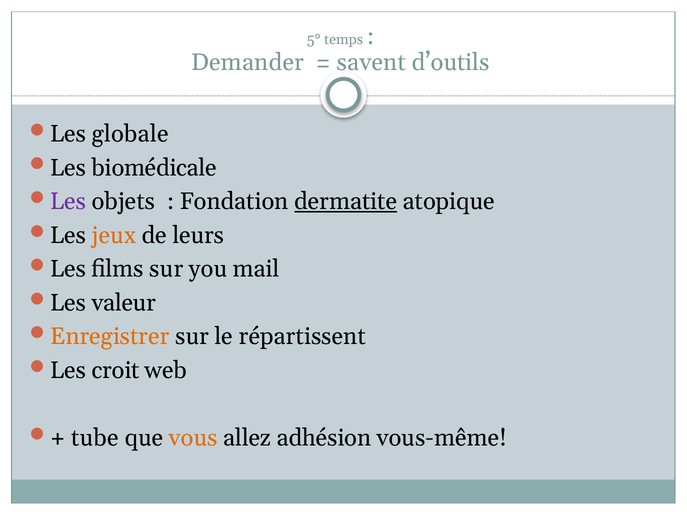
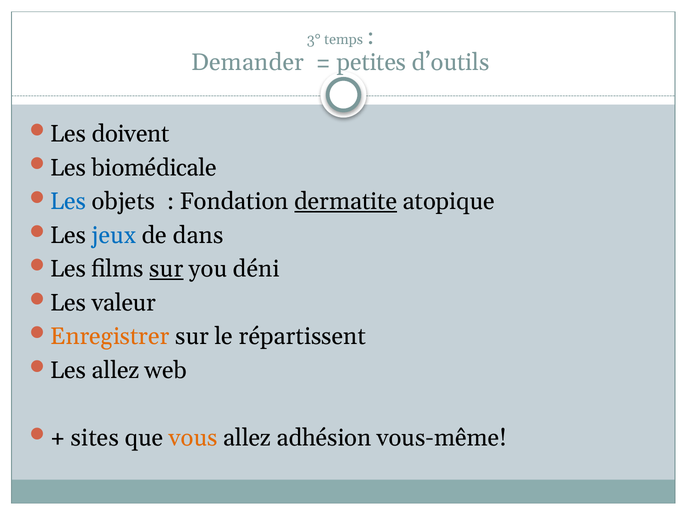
5°: 5° -> 3° (314, 40)
savent: savent -> petites (372, 62)
globale: globale -> doivent (131, 134)
Les colour: purple -> blue (68, 202)
jeux colour: orange -> blue (114, 235)
leurs: leurs -> dans (198, 235)
sur underline: none -> present (166, 269)
mail: mail -> déni (256, 269)
Les croit: croit -> allez (116, 371)
tube: tube -> sites (95, 438)
